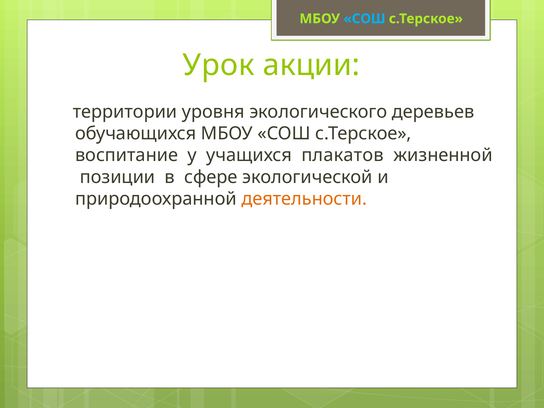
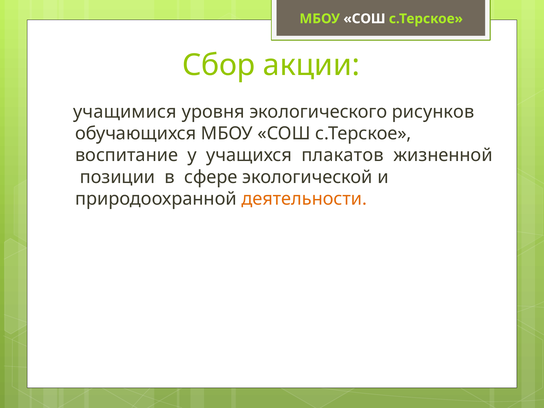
СОШ colour: light blue -> white (364, 19)
Урок: Урок -> Сбор (219, 65)
территории: территории -> учащимися (125, 112)
деревьев: деревьев -> рисунков (433, 112)
